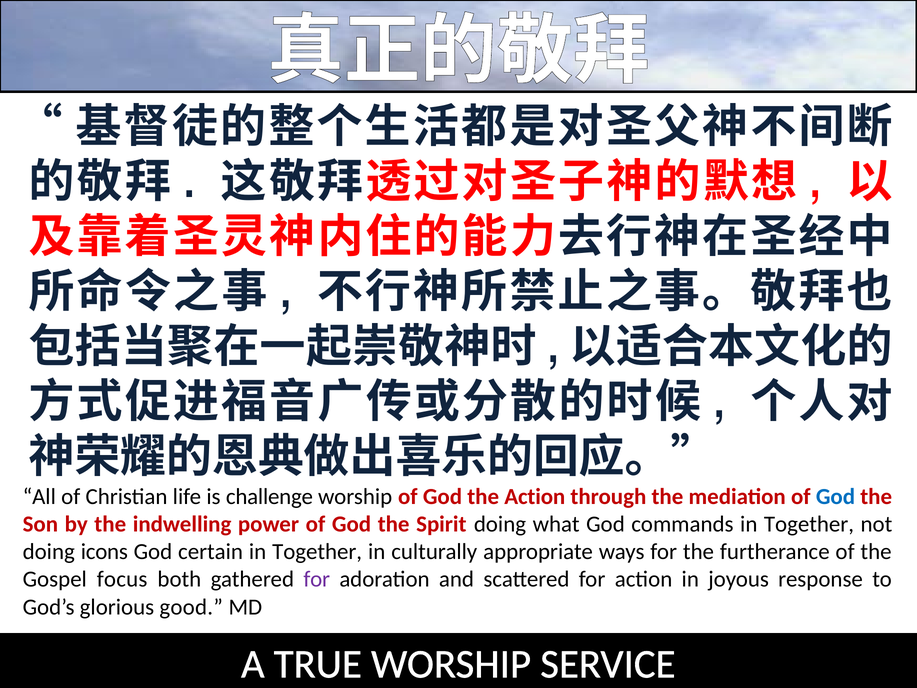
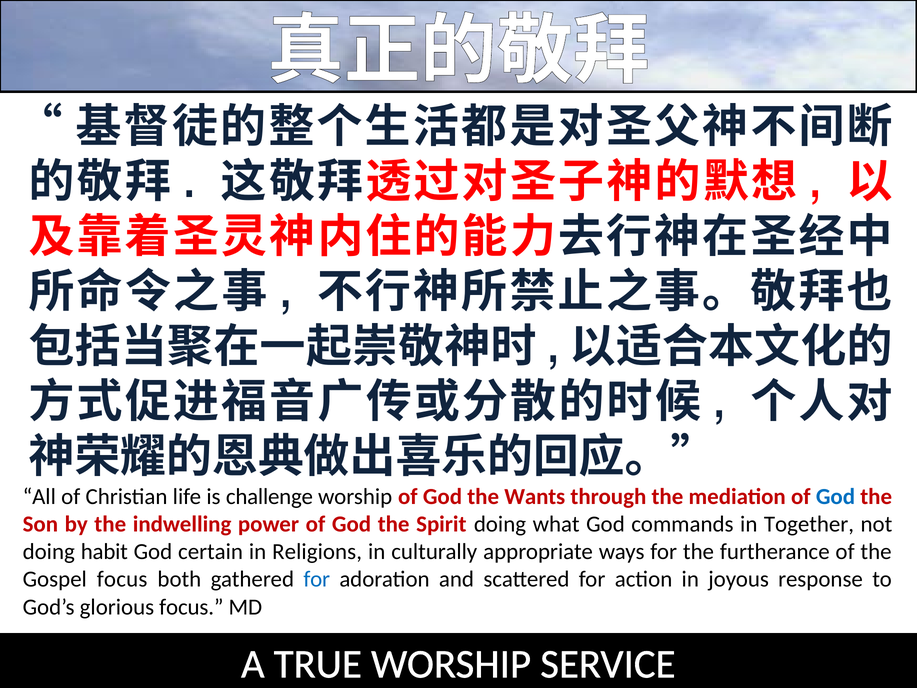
the Action: Action -> Wants (535, 497)
icons: icons -> habit (104, 552)
Together: Together -> Religions (317, 552)
for colour: purple -> blue (317, 579)
glorious good: good -> focus (191, 607)
